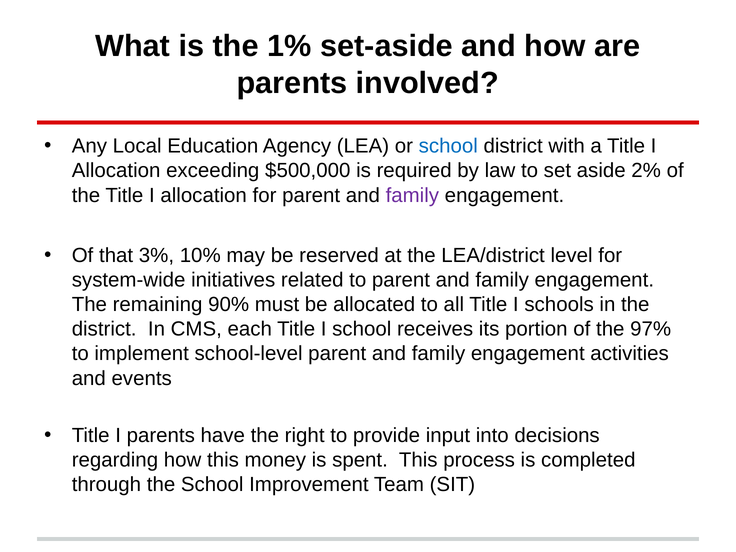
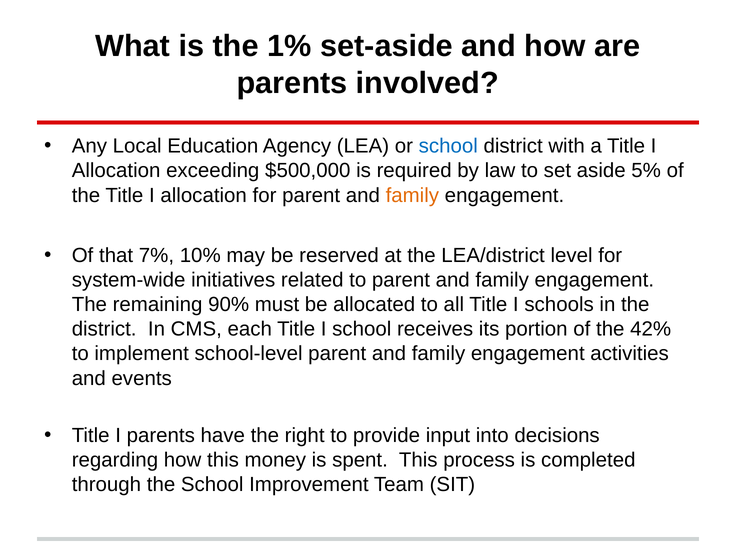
2%: 2% -> 5% (646, 171)
family colour: purple -> orange (412, 195)
3%: 3% -> 7% (156, 256)
97%: 97% -> 42% (651, 329)
